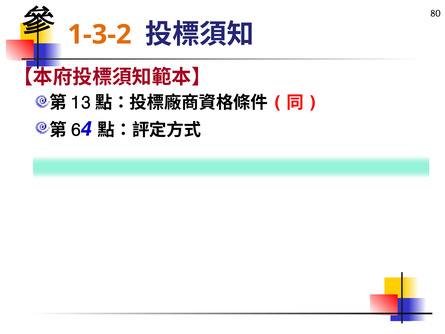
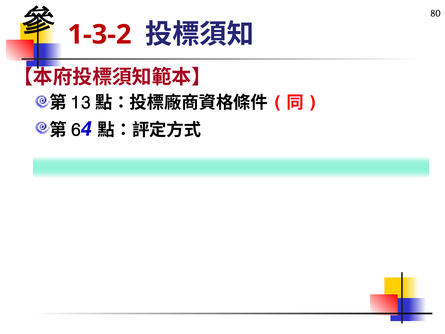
1-3-2 colour: orange -> red (100, 35)
